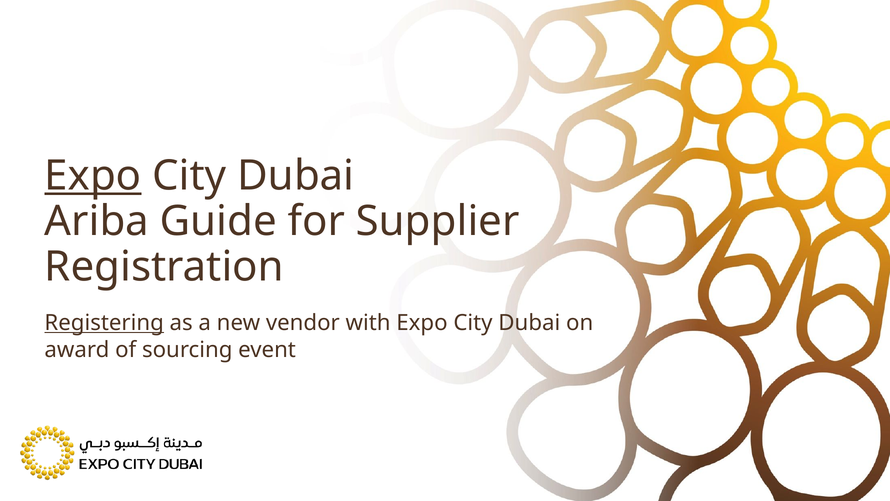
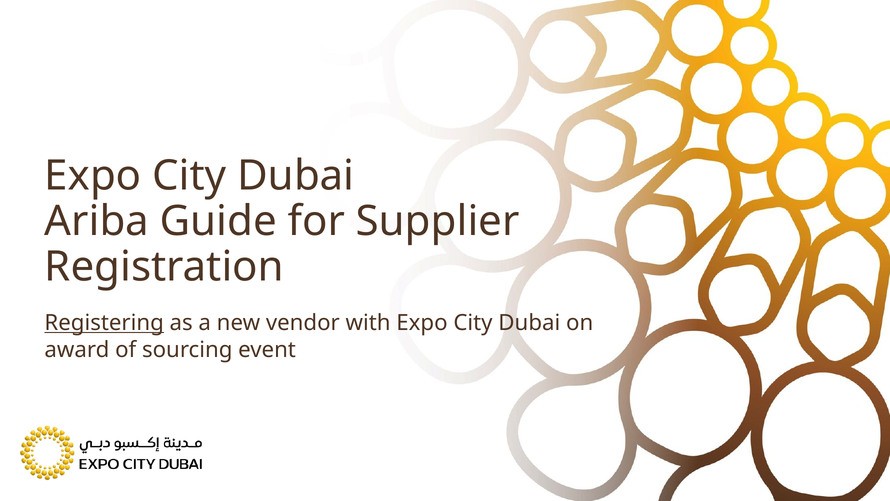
Expo underline: present -> none (93, 176)
